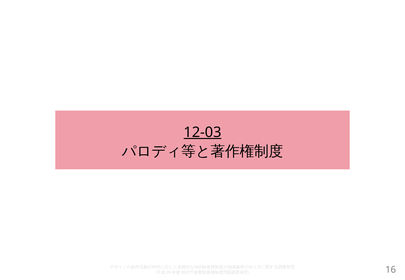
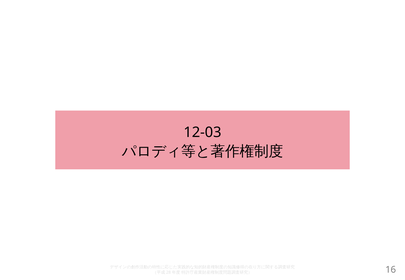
12-03 underline: present -> none (202, 132)
